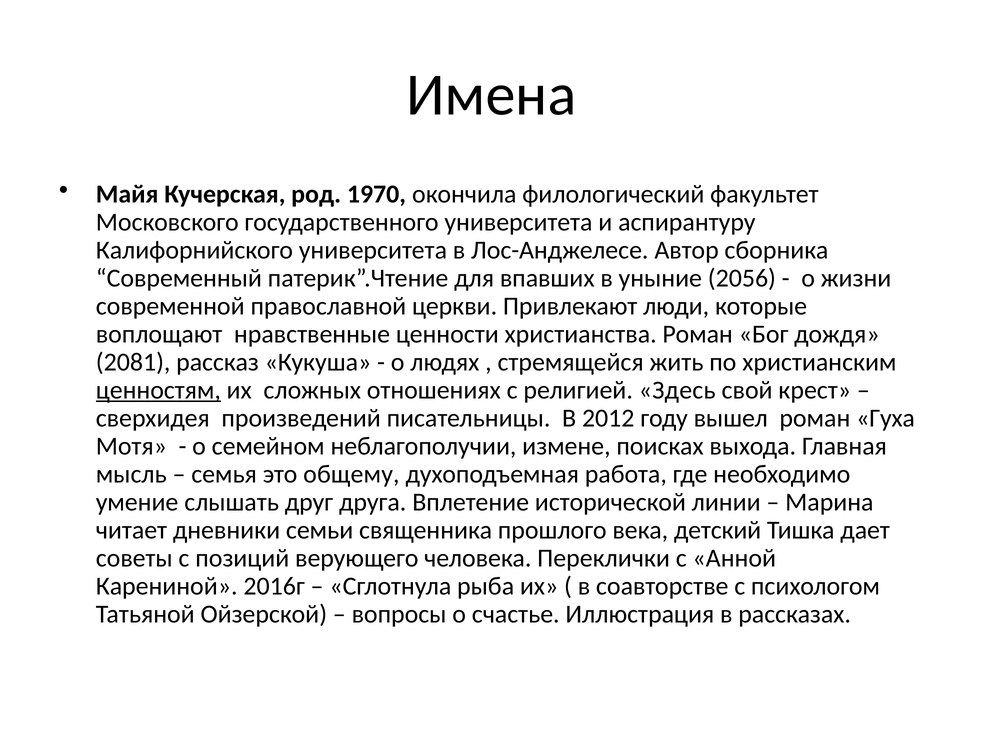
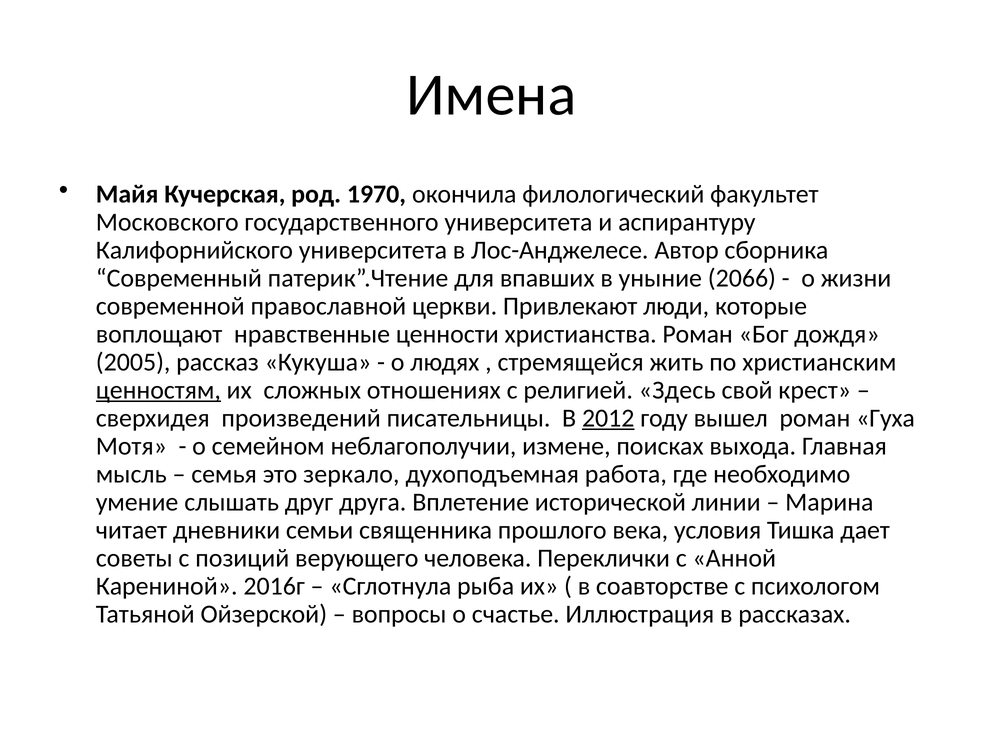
2056: 2056 -> 2066 (742, 278)
2081: 2081 -> 2005 (133, 362)
2012 underline: none -> present (608, 418)
общему: общему -> зеркало (351, 475)
детский: детский -> условия (718, 531)
